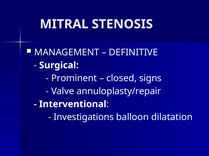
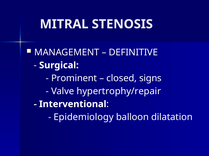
annuloplasty/repair: annuloplasty/repair -> hypertrophy/repair (119, 92)
Investigations: Investigations -> Epidemiology (84, 118)
